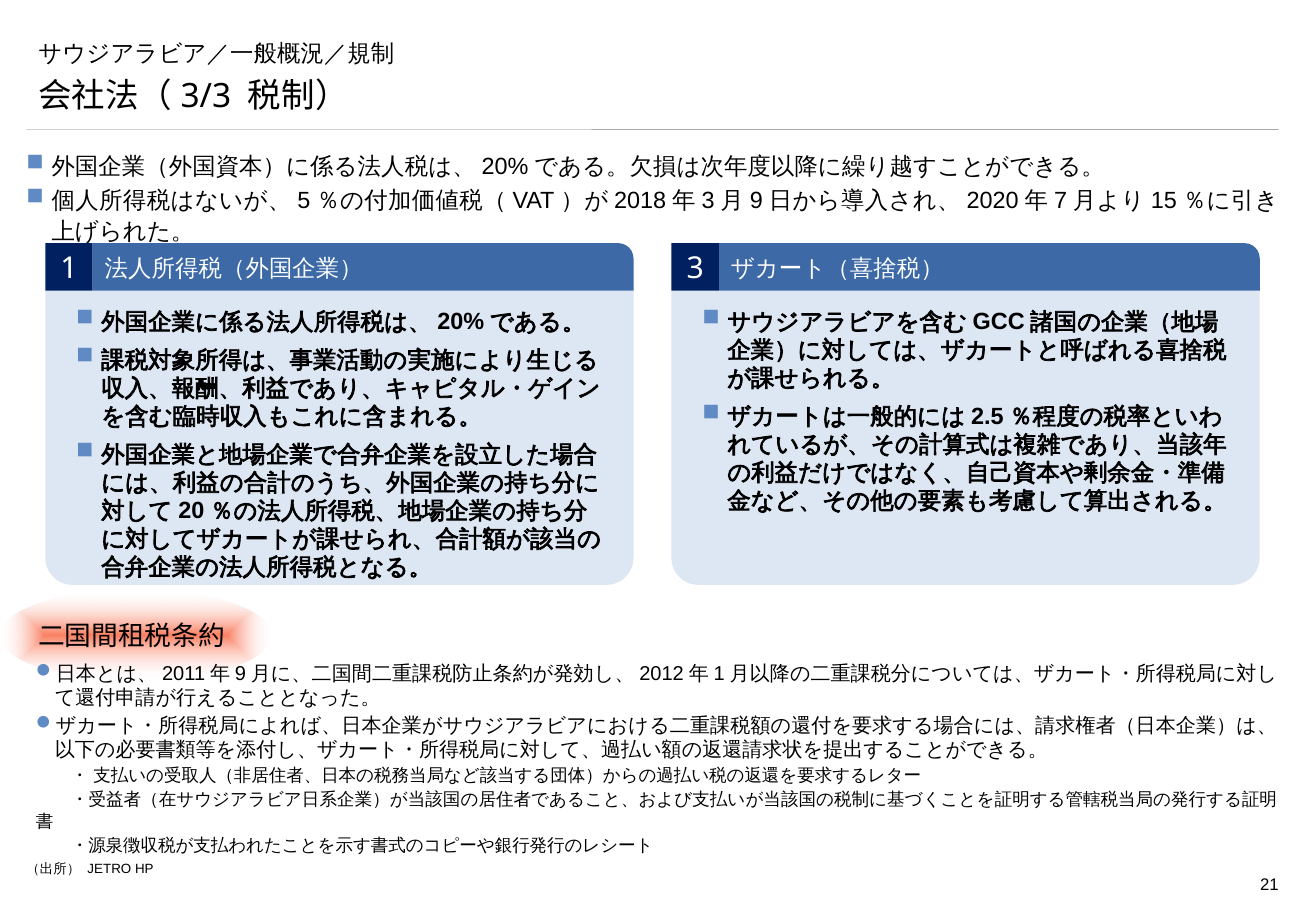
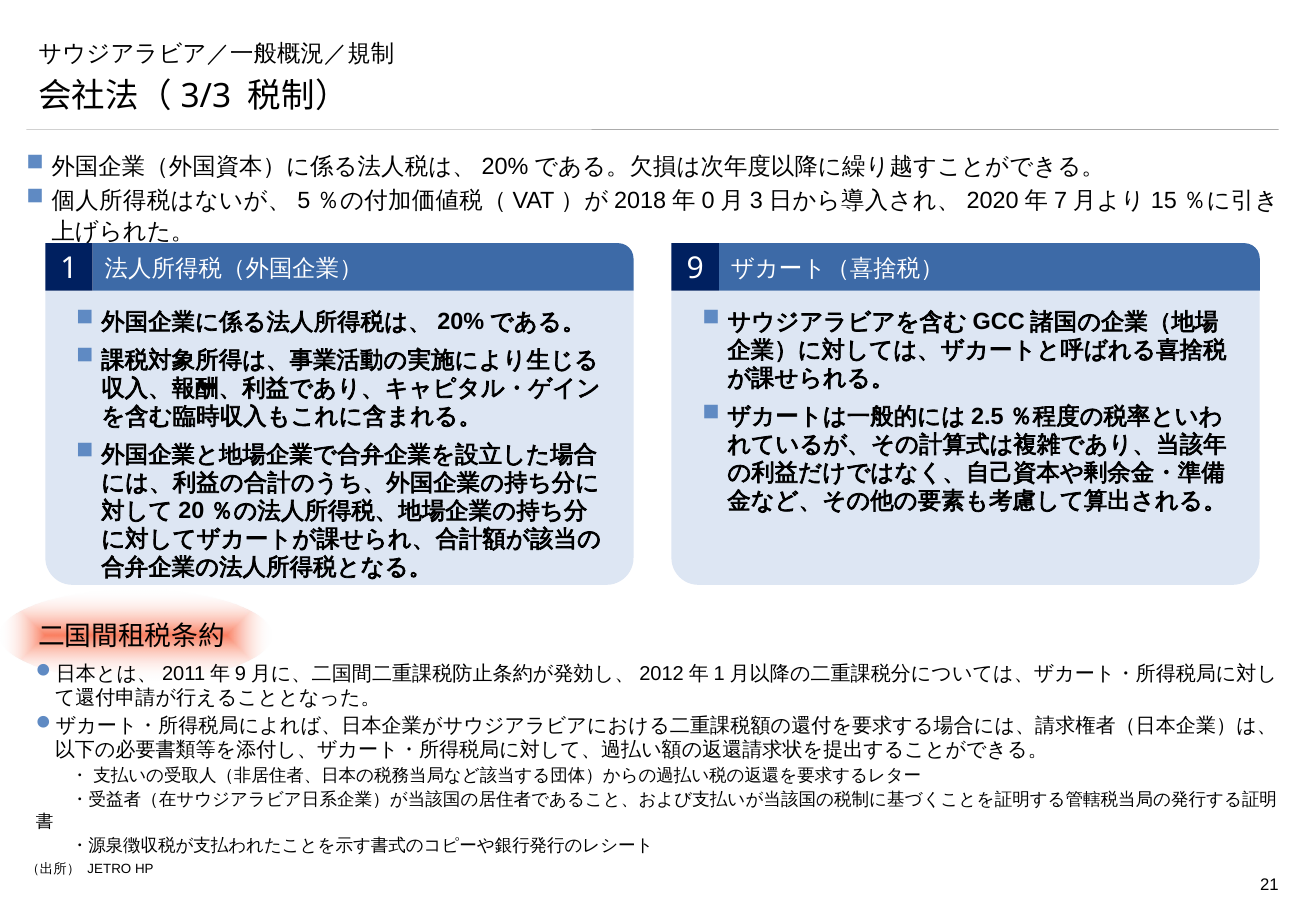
3: 3 -> 0 (708, 201)
9: 9 -> 3 (756, 201)
1 3: 3 -> 9 (695, 269)
